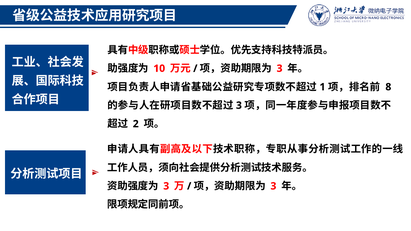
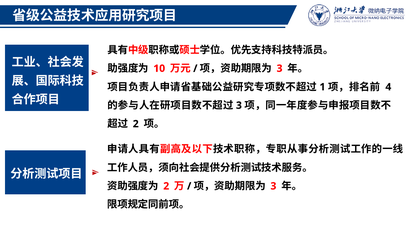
8: 8 -> 4 (388, 87)
3: 3 -> 2 (166, 186)
